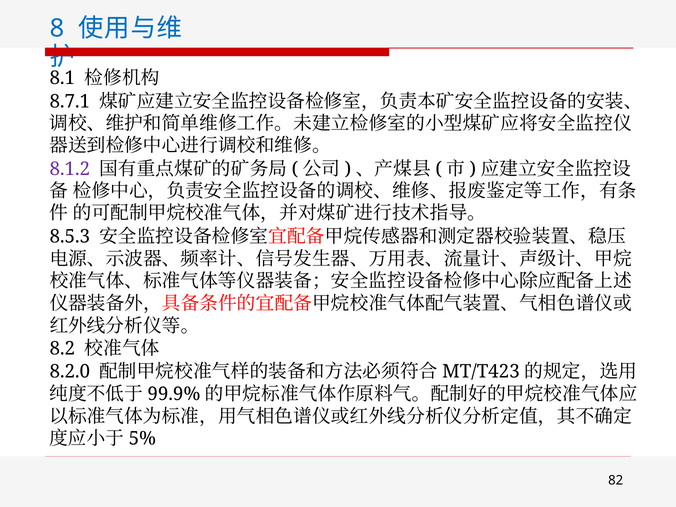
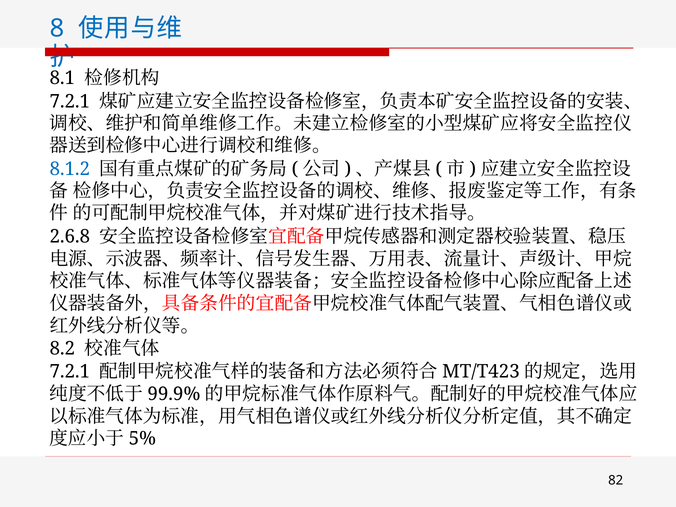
8.7.1: 8.7.1 -> 7.2.1 (70, 101)
8.1.2 colour: purple -> blue (70, 169)
8.5.3: 8.5.3 -> 2.6.8 (70, 237)
8.2.0: 8.2.0 -> 7.2.1 (70, 372)
